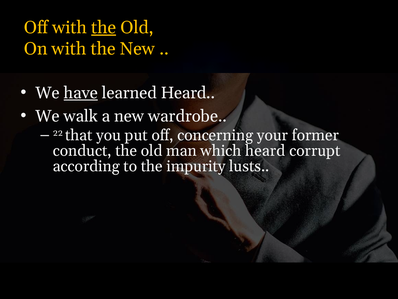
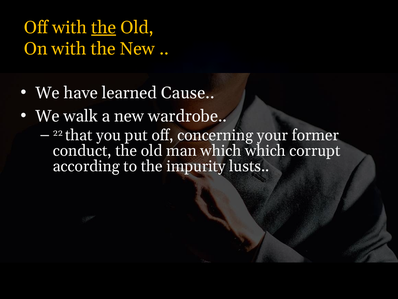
have underline: present -> none (81, 93)
learned Heard: Heard -> Cause (188, 93)
which heard: heard -> which (265, 151)
